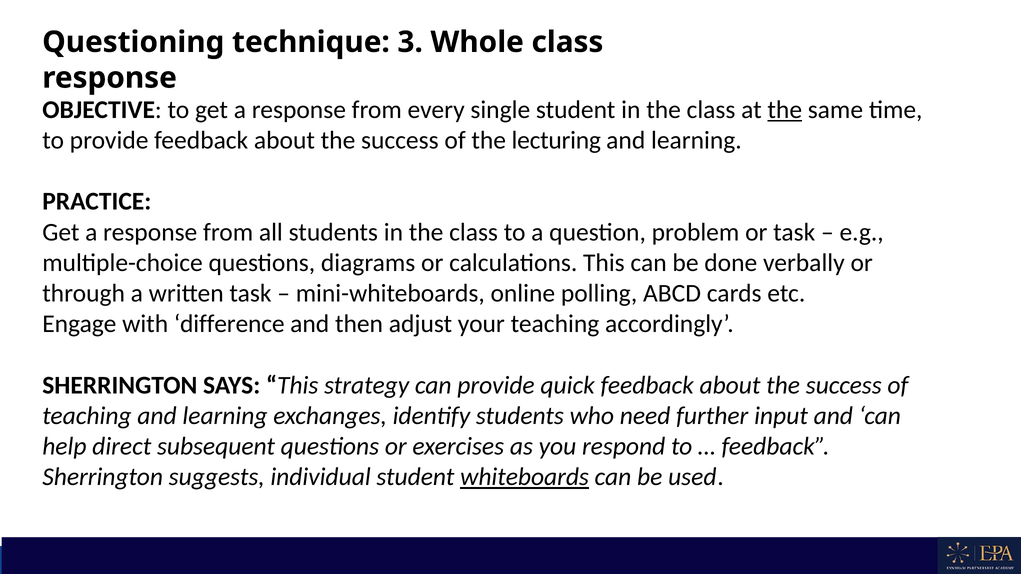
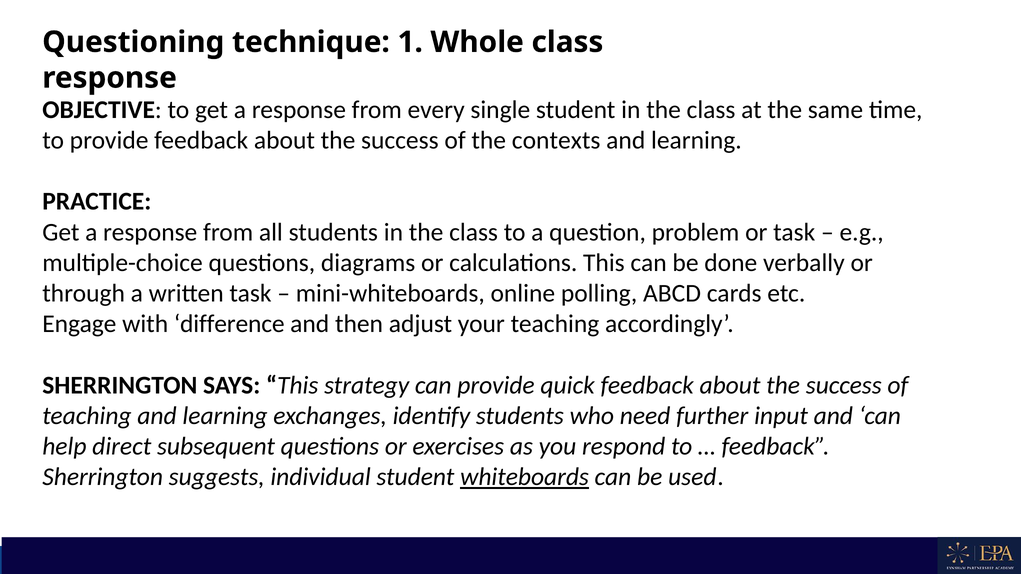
3: 3 -> 1 (410, 42)
the underline: present -> none (785, 110)
lecturing: lecturing -> contexts (556, 140)
